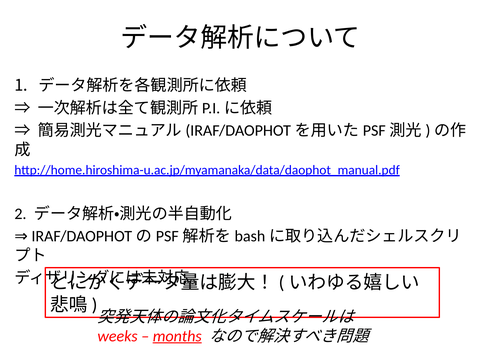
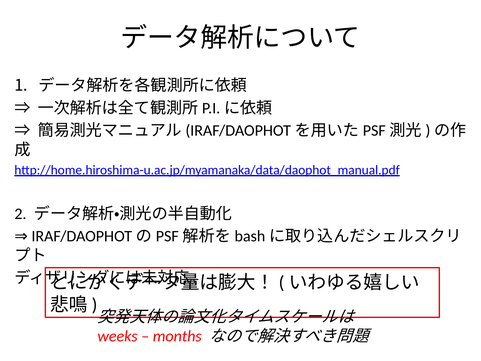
months underline: present -> none (177, 336)
